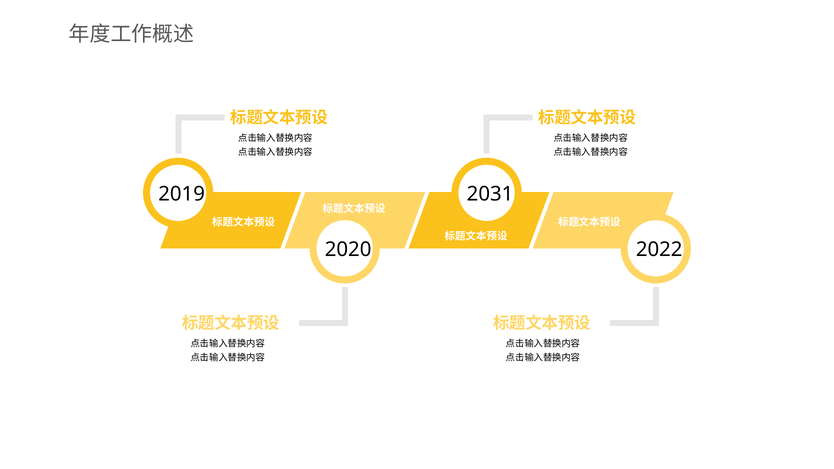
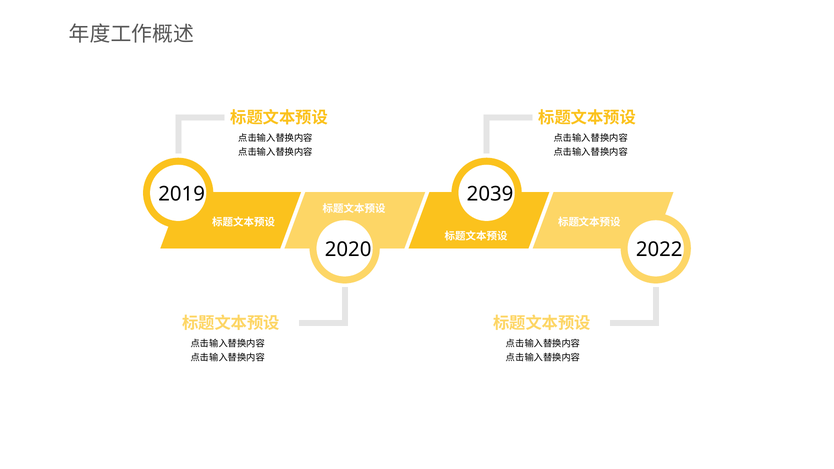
2031: 2031 -> 2039 (490, 194)
